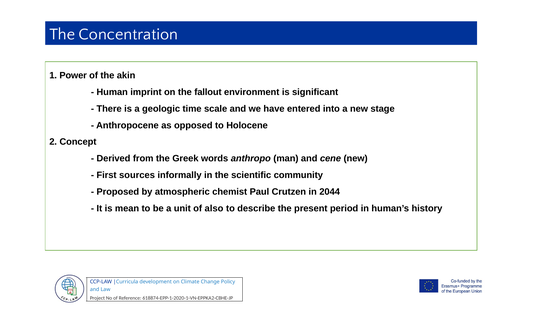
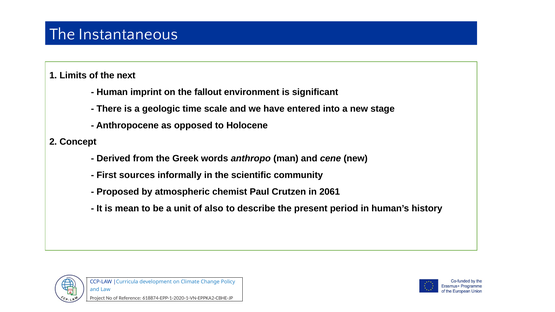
Concentration: Concentration -> Instantaneous (128, 34)
Power: Power -> Limits (73, 76)
akin: akin -> next (126, 76)
2044: 2044 -> 2061 (330, 192)
